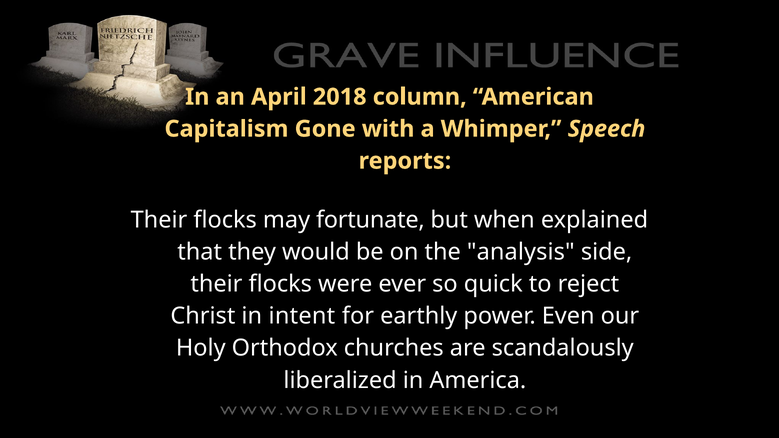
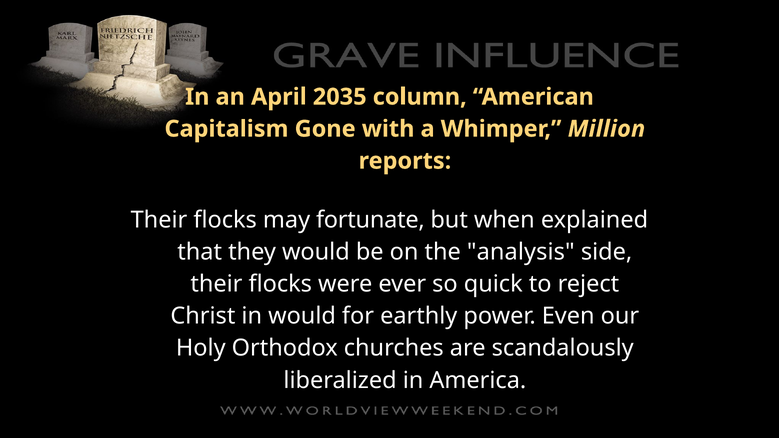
2018: 2018 -> 2035 (340, 97)
Speech: Speech -> Million (606, 129)
in intent: intent -> would (302, 316)
